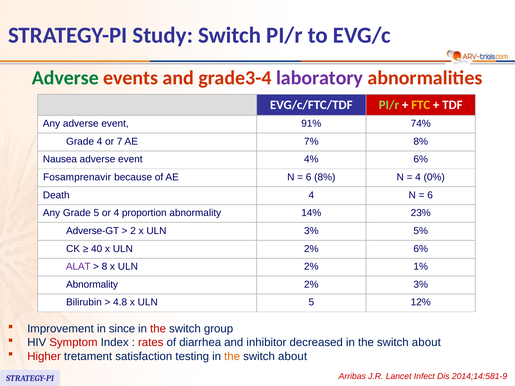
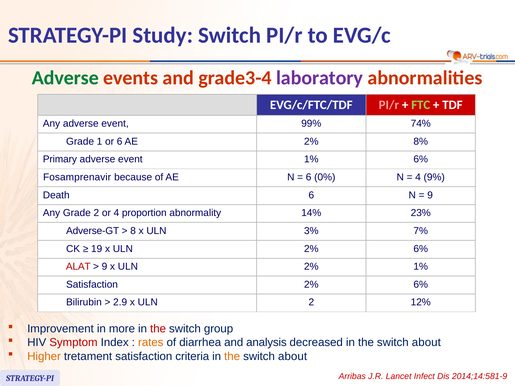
PI/r colour: light green -> pink (389, 105)
FTC colour: yellow -> light green (421, 105)
91%: 91% -> 99% (311, 124)
Grade 4: 4 -> 1 (100, 142)
or 7: 7 -> 6 (120, 142)
AE 7%: 7% -> 2% (311, 142)
Nausea: Nausea -> Primary (60, 159)
event 4%: 4% -> 1% (311, 159)
6 8%: 8% -> 0% (325, 177)
0%: 0% -> 9% (434, 177)
Death 4: 4 -> 6 (311, 195)
6: 6 -> 9 (430, 195)
Grade 5: 5 -> 2 (96, 213)
2: 2 -> 8 (133, 231)
5%: 5% -> 7% (421, 231)
40: 40 -> 19 (97, 249)
ALAT colour: purple -> red (78, 267)
8: 8 -> 9 (104, 267)
Abnormality: Abnormality -> Satisfaction (92, 285)
3%: 3% -> 6% (421, 285)
4.8: 4.8 -> 2.9 (120, 303)
ULN 5: 5 -> 2 (311, 303)
since: since -> more (122, 329)
rates colour: red -> orange (151, 343)
inhibitor: inhibitor -> analysis (266, 343)
Higher colour: red -> orange (44, 356)
testing: testing -> criteria (192, 356)
